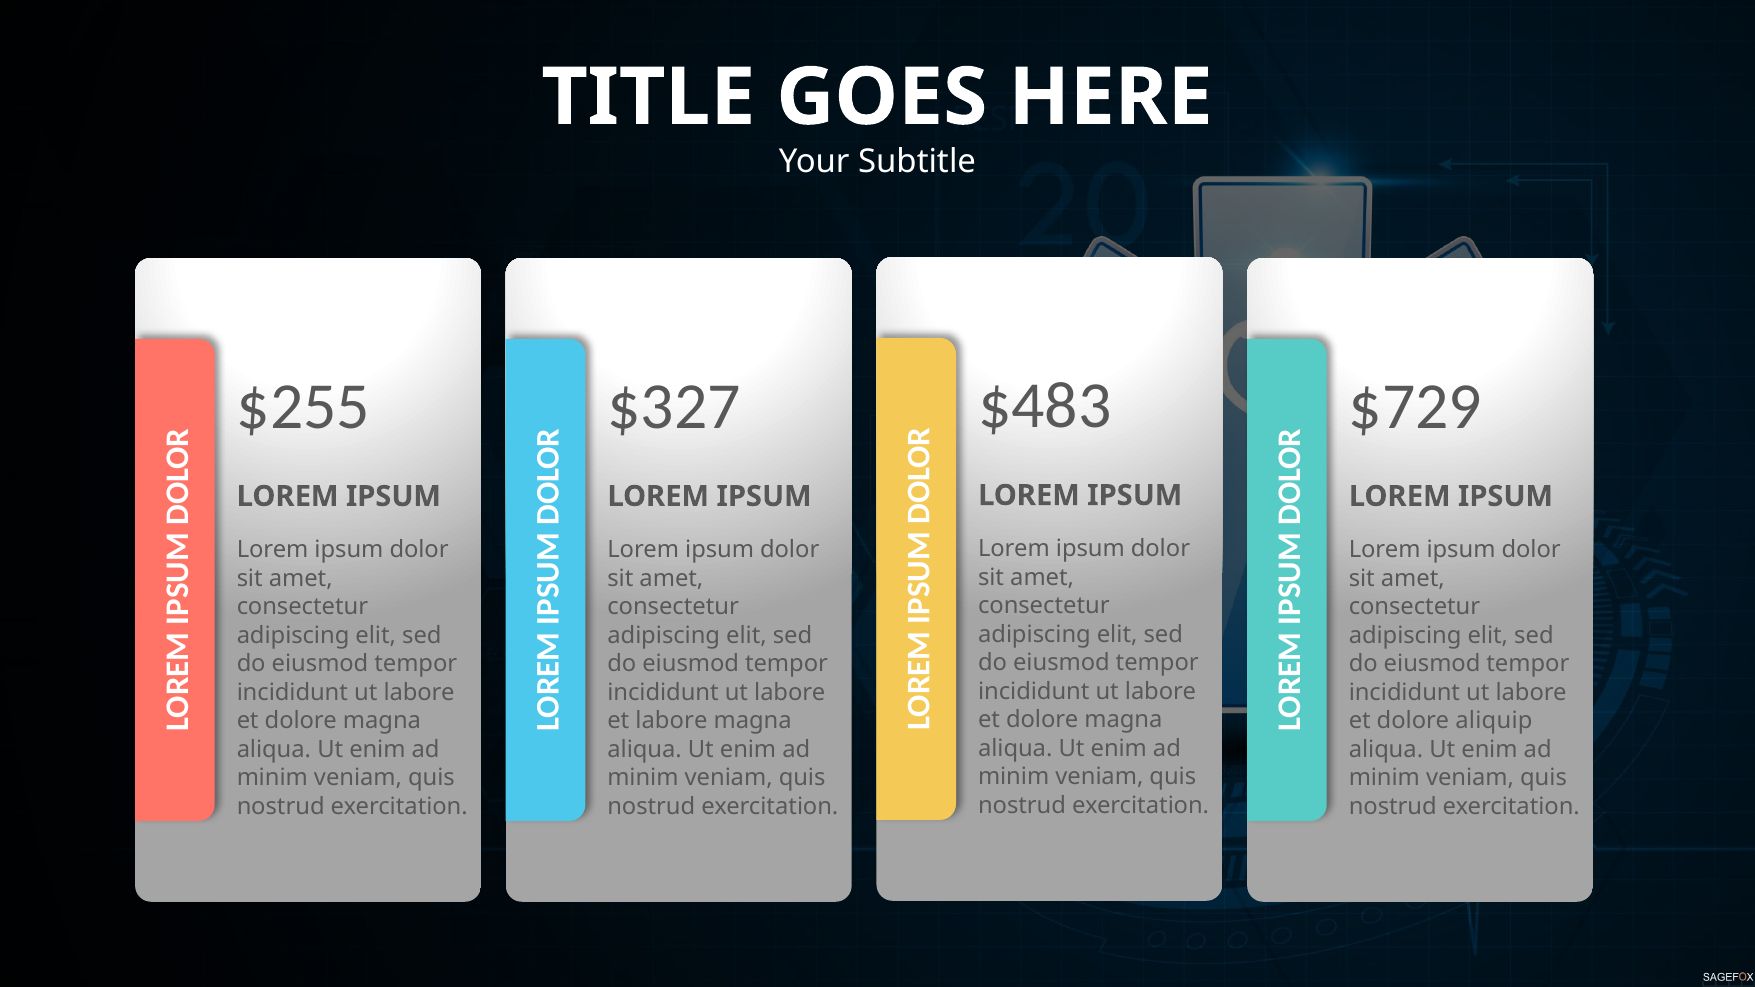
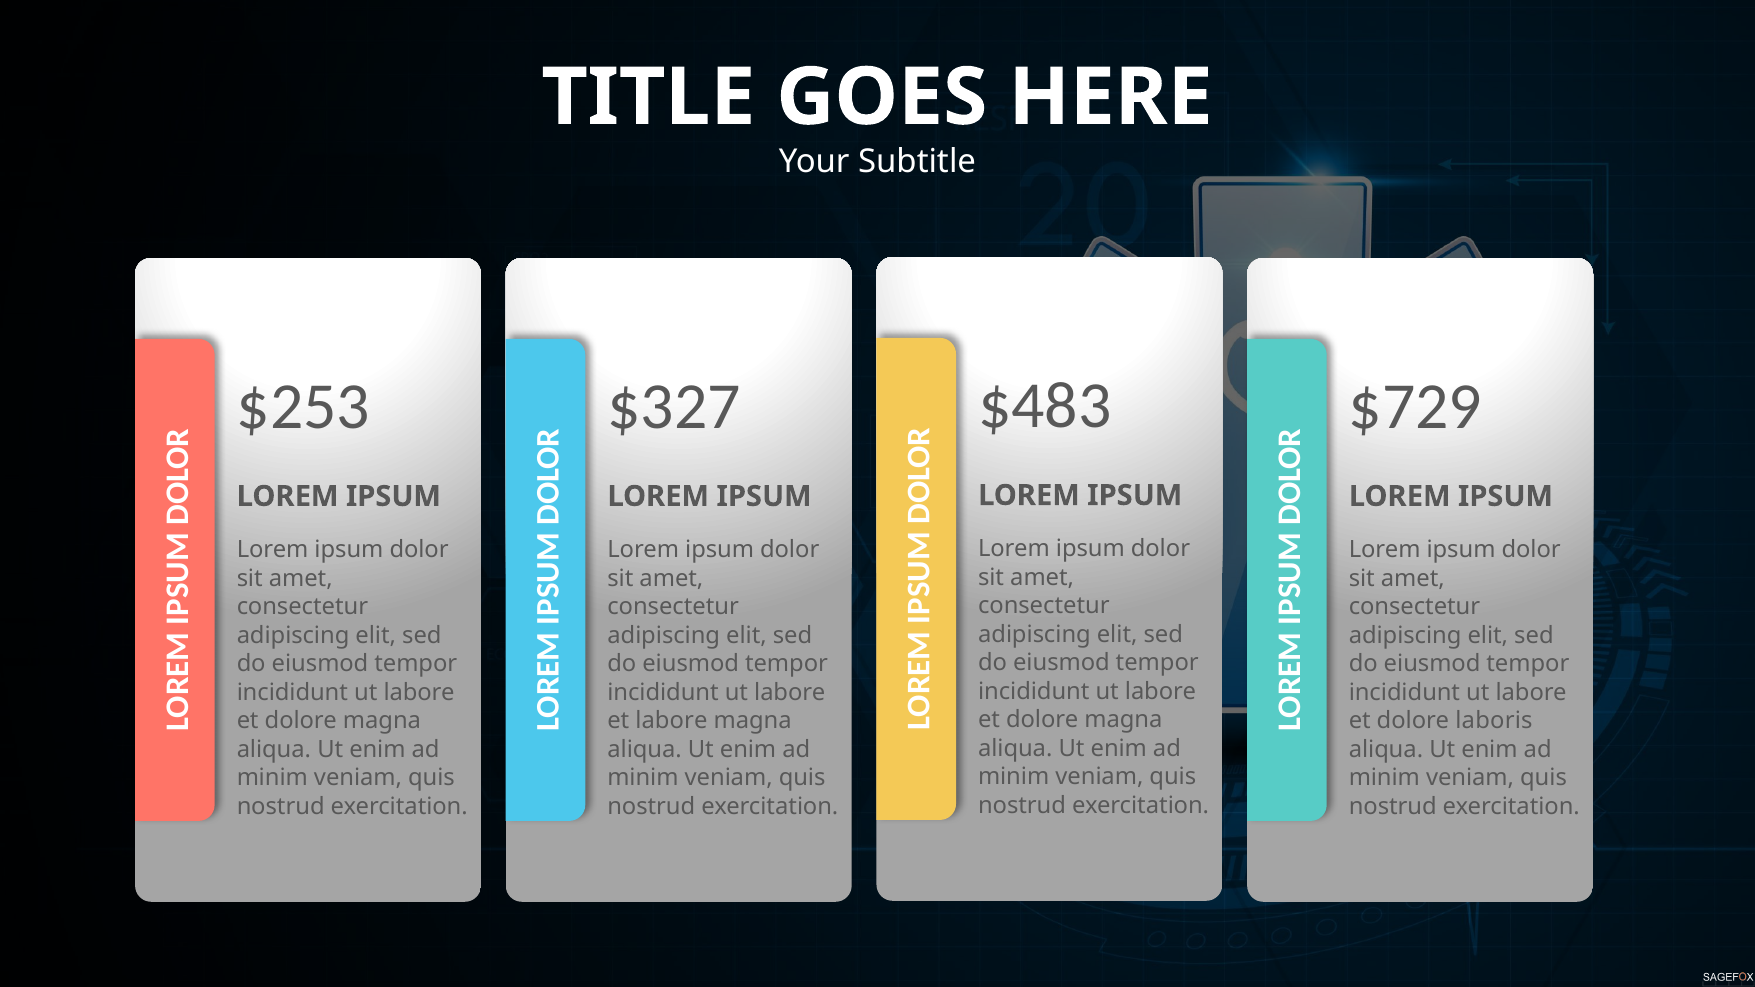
$255: $255 -> $253 (303, 407)
aliquip: aliquip -> laboris (1494, 721)
